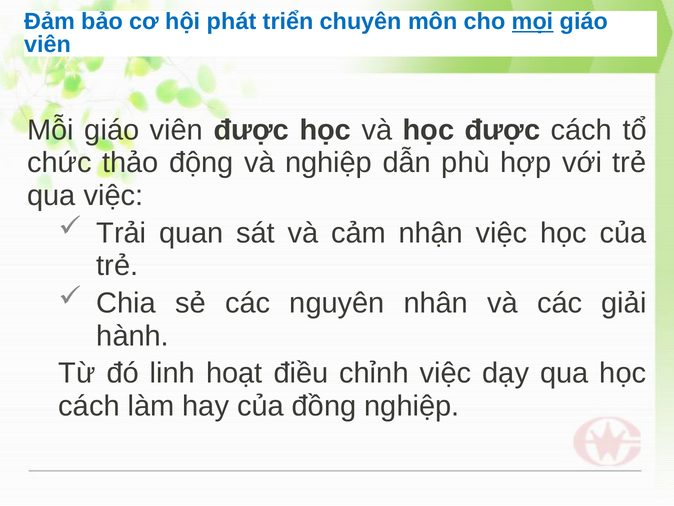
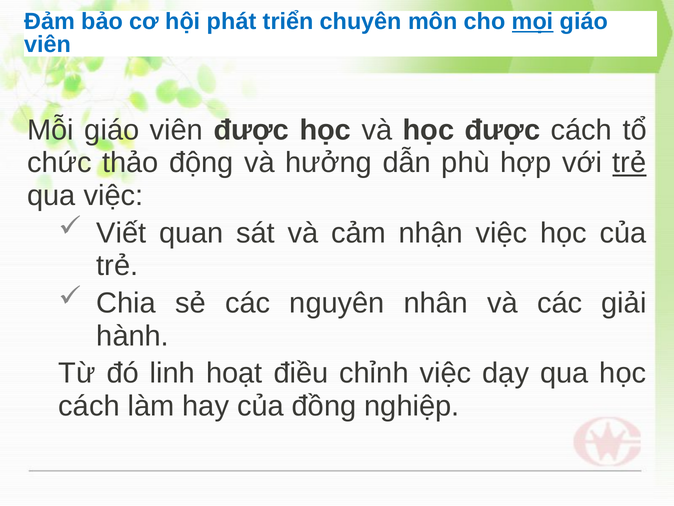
và nghiệp: nghiệp -> hưởng (329, 163)
trẻ underline: none -> present (629, 163)
Trải: Trải -> Viết (121, 233)
